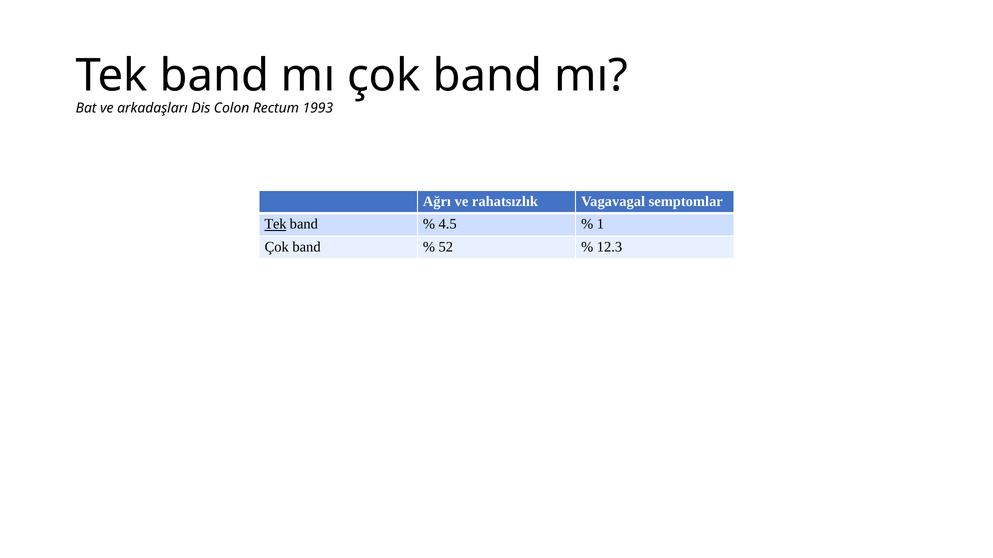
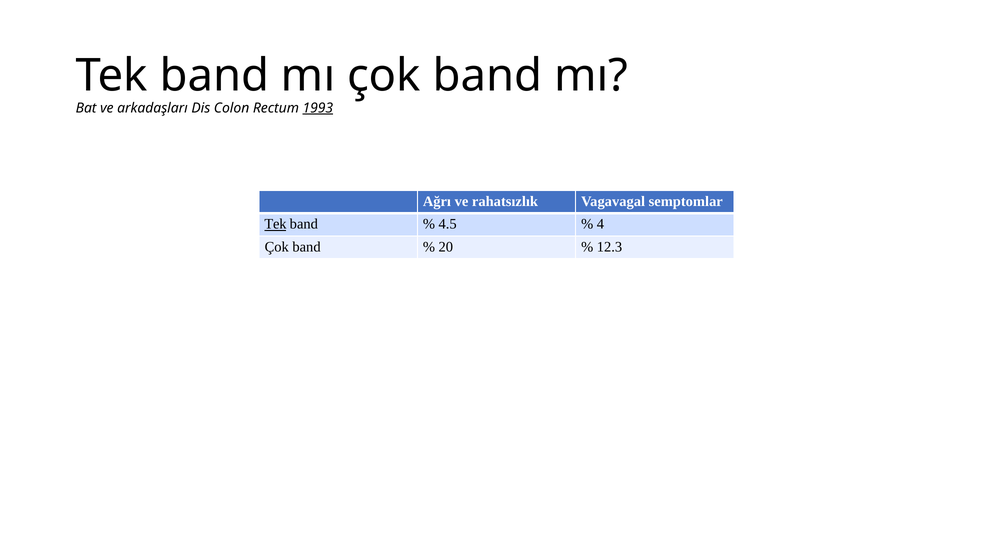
1993 underline: none -> present (318, 108)
1: 1 -> 4 (600, 224)
52: 52 -> 20 (446, 247)
